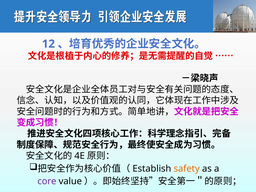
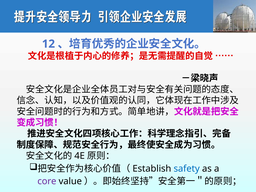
safety colour: orange -> blue (187, 169)
